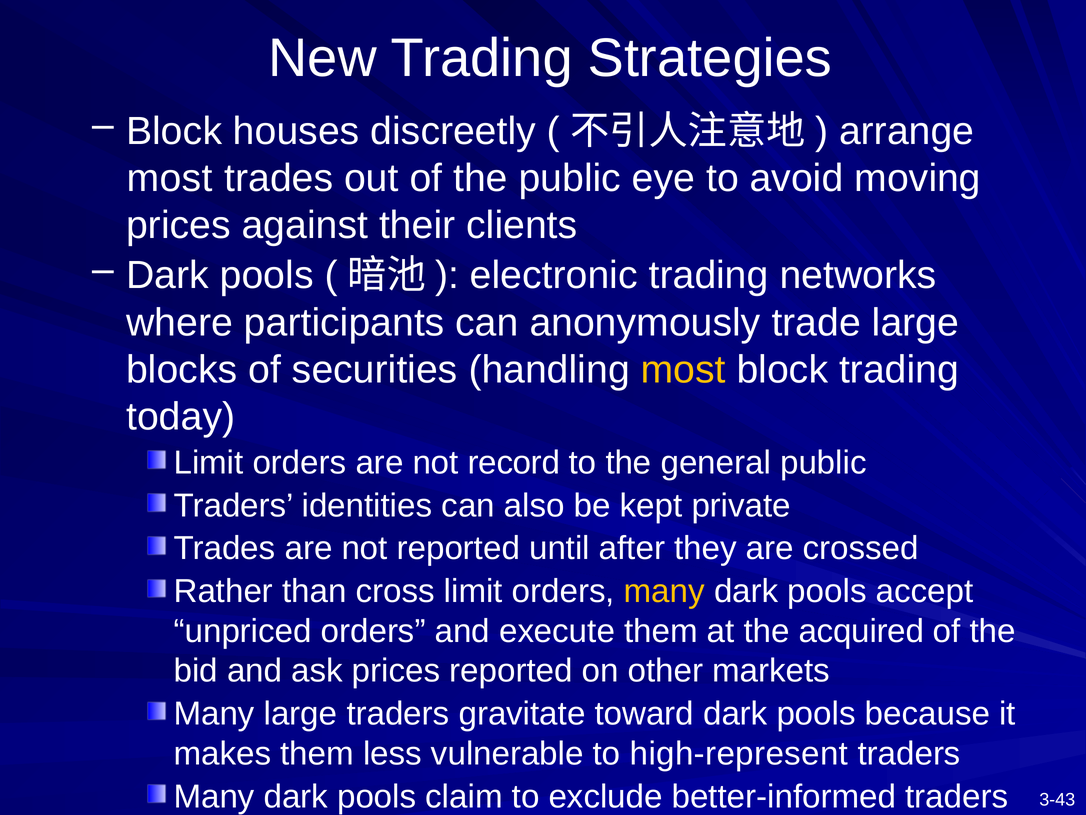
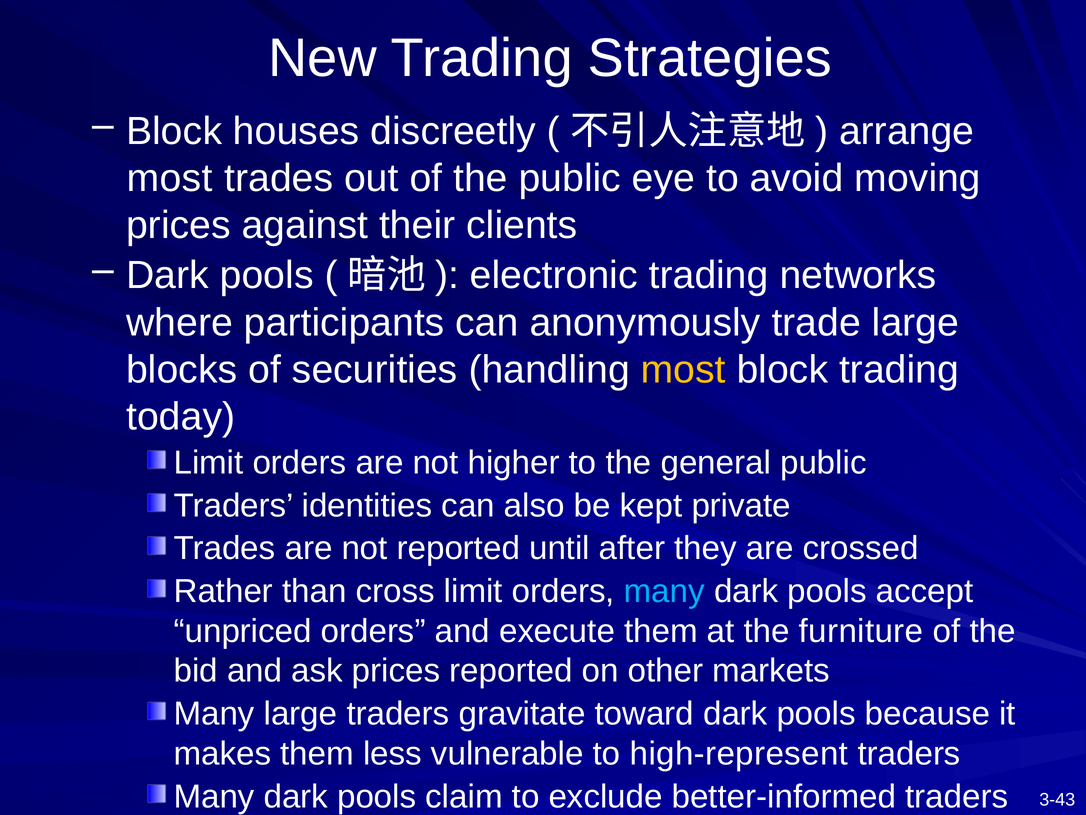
record: record -> higher (514, 462)
many colour: yellow -> light blue (664, 591)
acquired: acquired -> furniture (861, 631)
